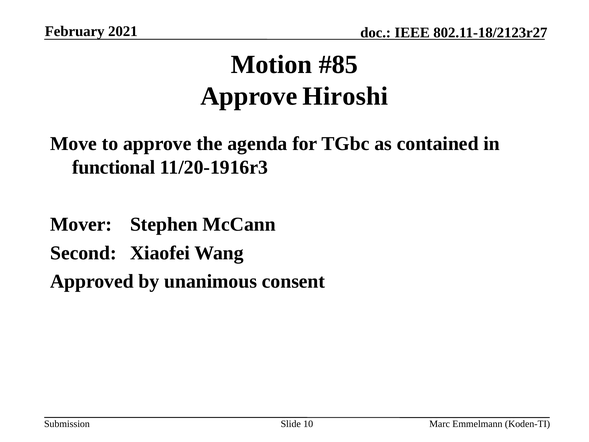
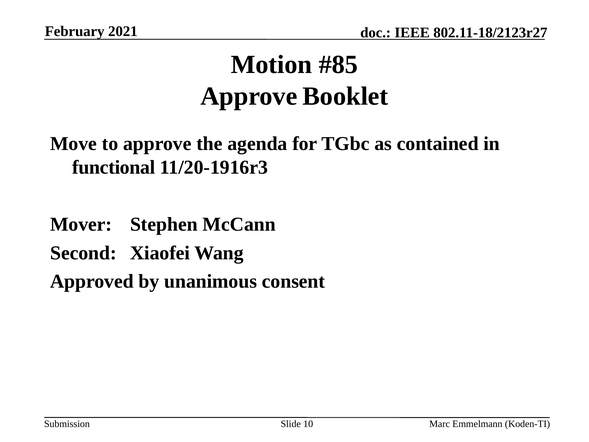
Hiroshi: Hiroshi -> Booklet (345, 96)
